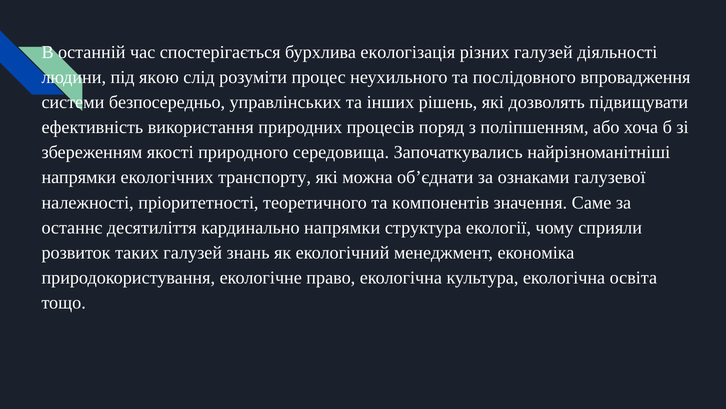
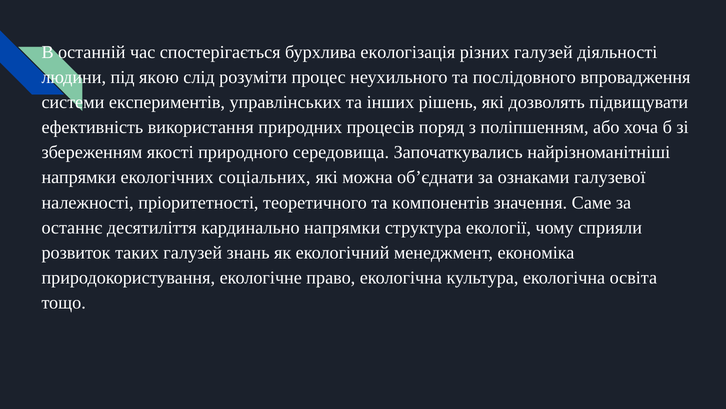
безпосередньо: безпосередньо -> експериментів (167, 102)
транспорту: транспорту -> соціальних (264, 177)
